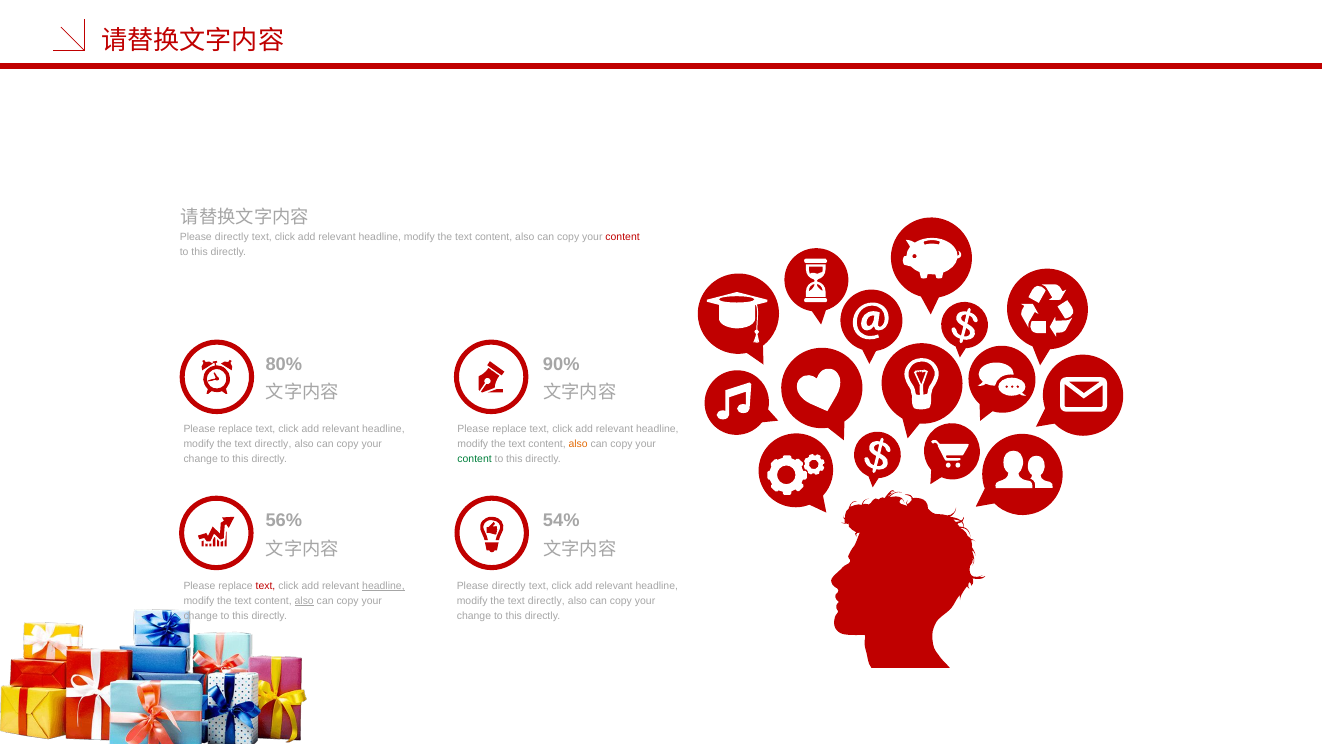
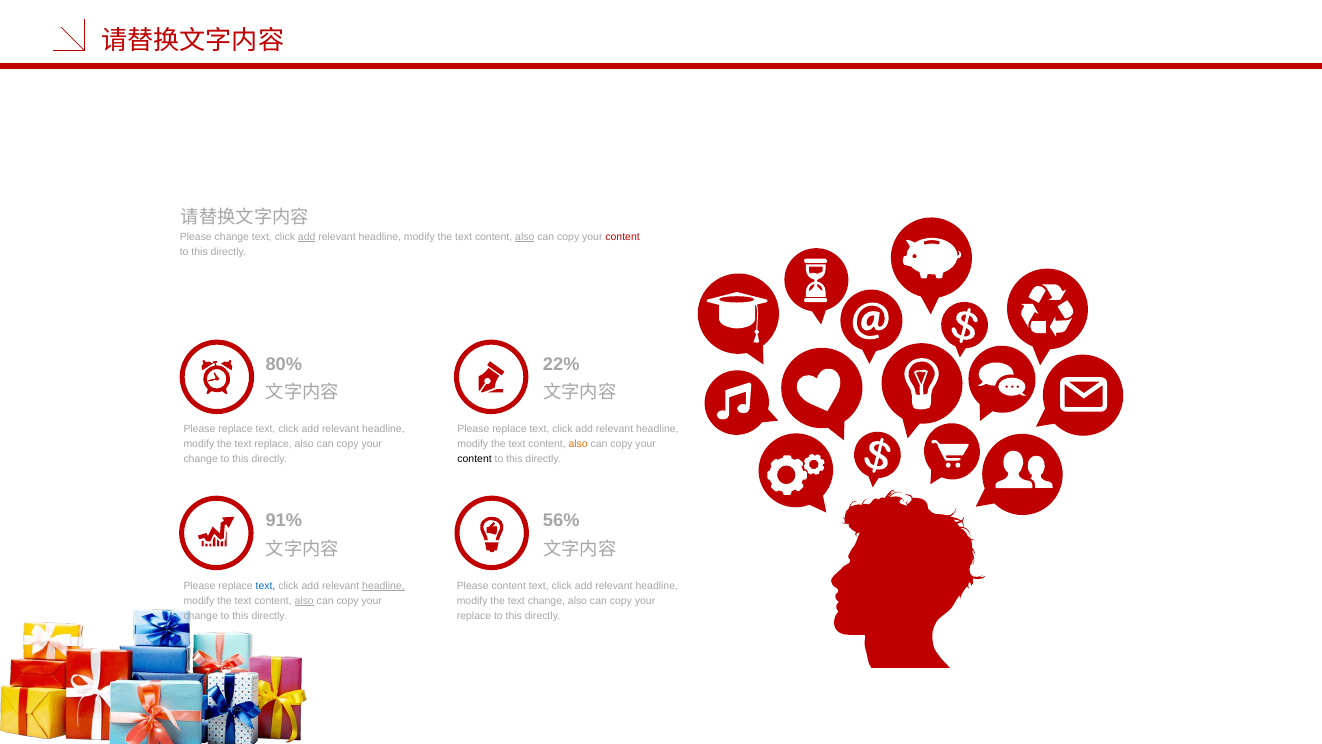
directly: directly -> change (232, 237)
add underline: none -> present (307, 237)
also underline: none -> present (525, 237)
90%: 90% -> 22% (561, 365)
directly: directly -> replace (273, 444)
content colour: green -> black (475, 459)
56%: 56% -> 91% (284, 520)
54%: 54% -> 56% (561, 520)
text colour: red -> blue (265, 586)
directly: directly -> content (509, 586)
directly: directly -> change (546, 601)
change: change -> replace (474, 616)
